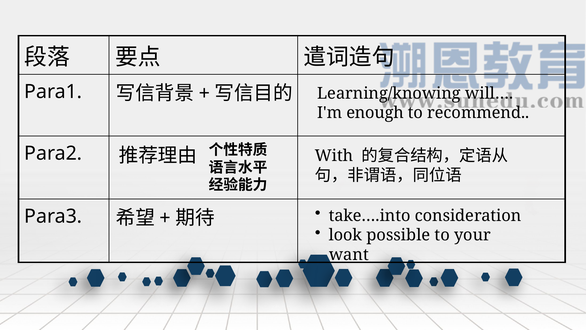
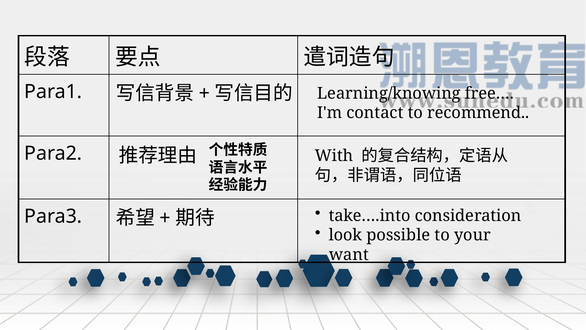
will…: will… -> free… (489, 93)
enough: enough -> contact (375, 113)
